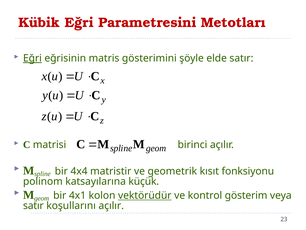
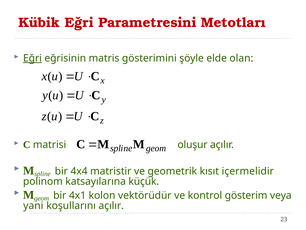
elde satır: satır -> olan (241, 58)
birinci: birinci -> oluşur (193, 144)
fonksiyonu: fonksiyonu -> içermelidir (248, 171)
vektörüdür underline: present -> none (145, 195)
satır: satır -> yani (33, 205)
